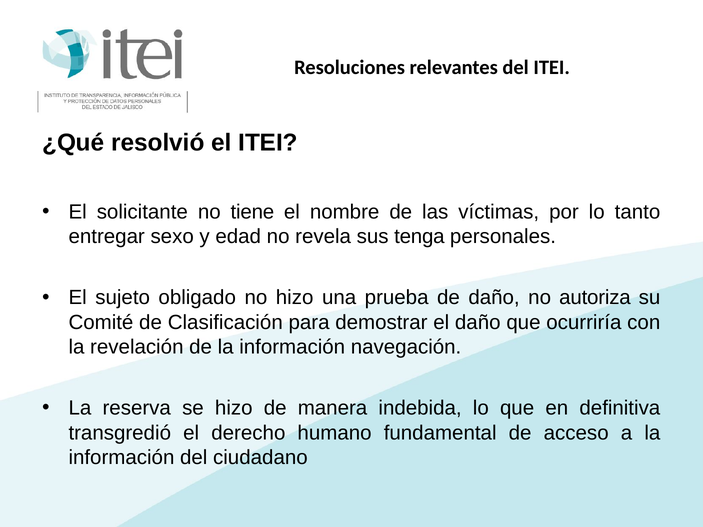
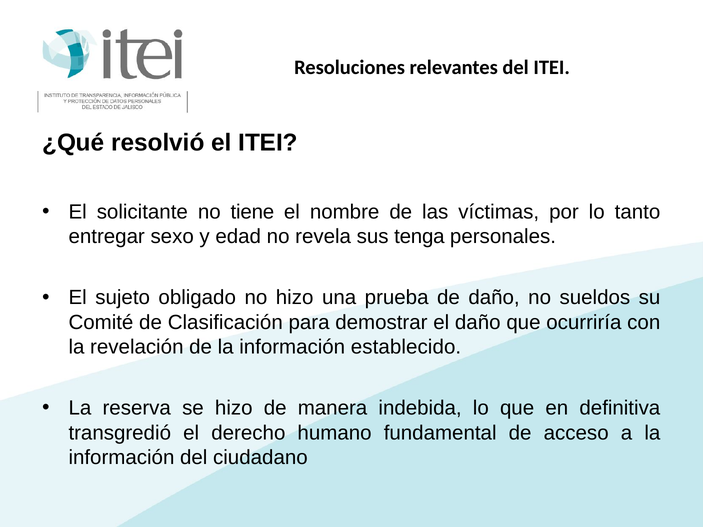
autoriza: autoriza -> sueldos (595, 298)
navegación: navegación -> establecido (406, 347)
